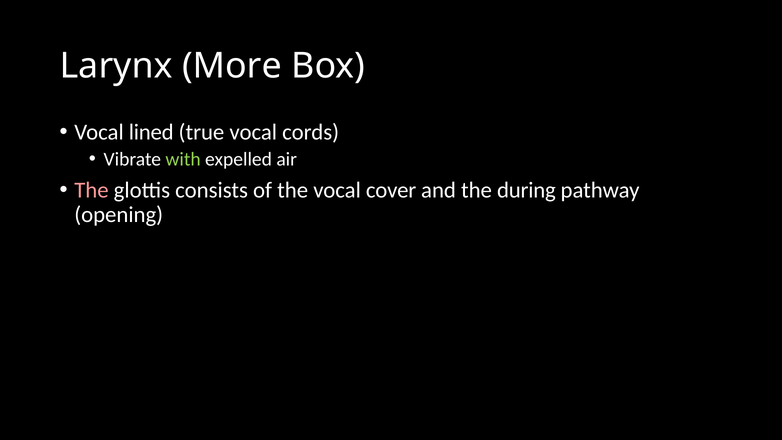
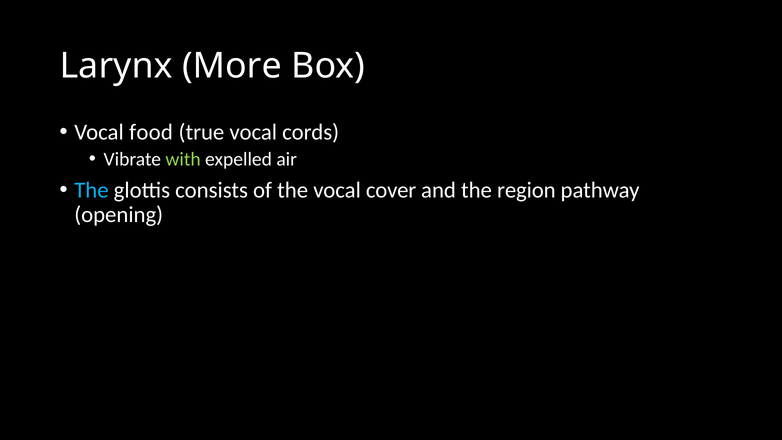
lined: lined -> food (151, 132)
The colour: pink -> light blue (91, 190)
during: during -> region (526, 190)
